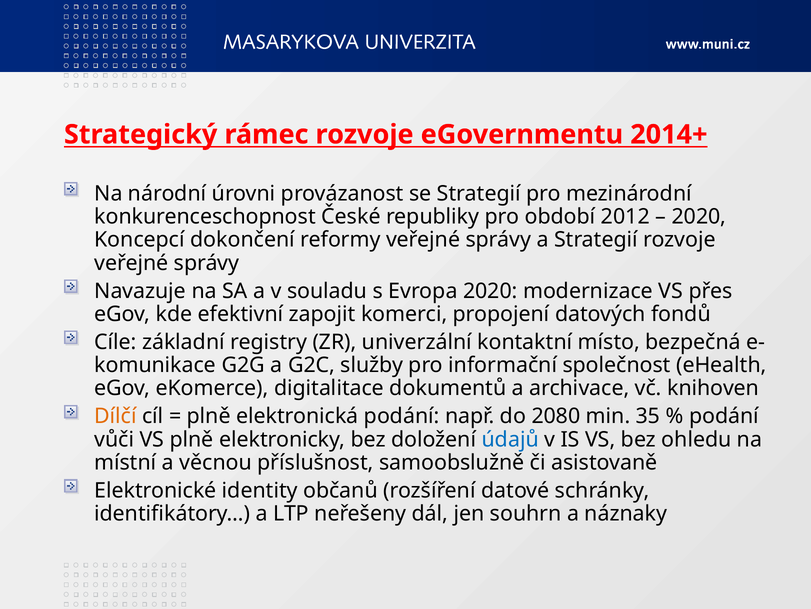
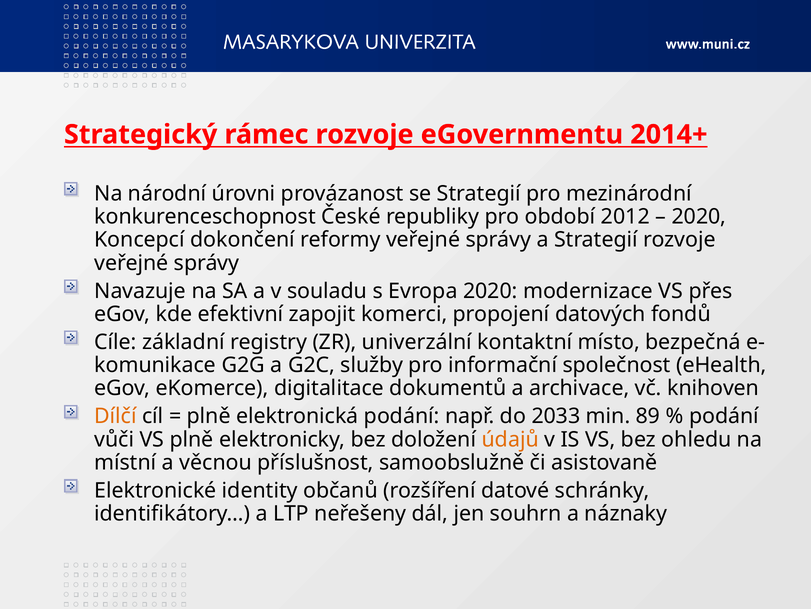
2080: 2080 -> 2033 (556, 416)
35: 35 -> 89 (648, 416)
údajů colour: blue -> orange (510, 439)
